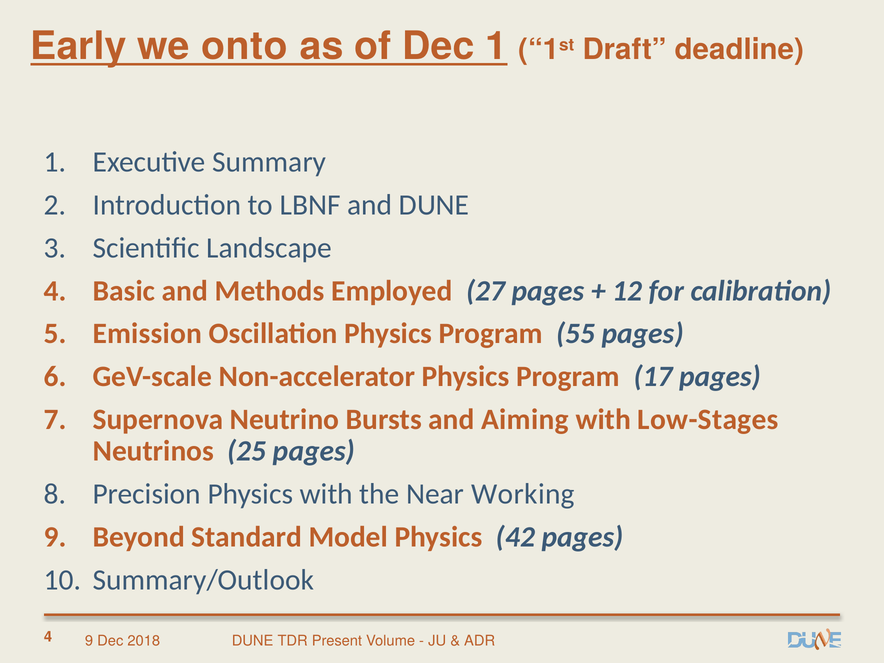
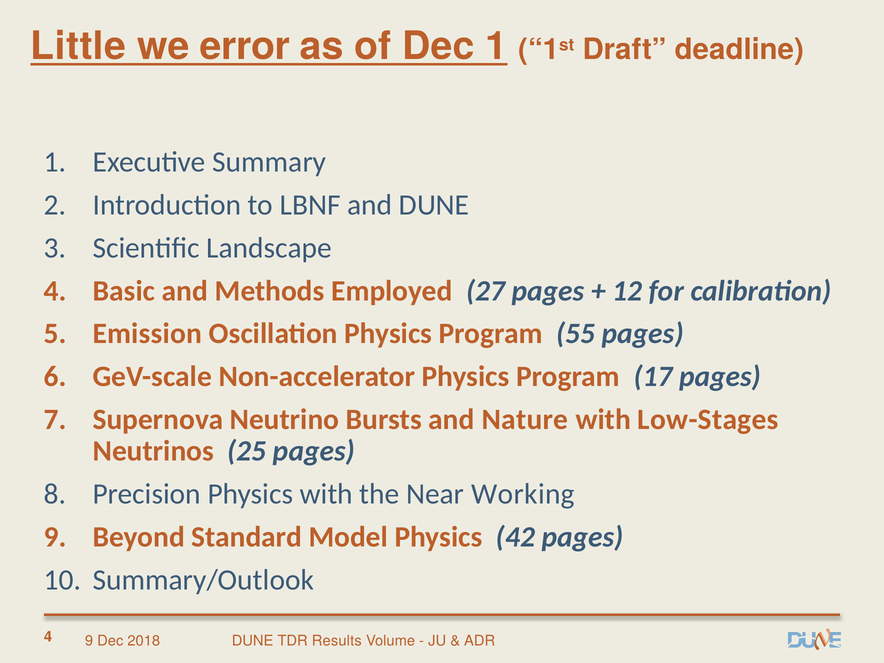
Early: Early -> Little (78, 46)
onto: onto -> error (245, 46)
Aiming: Aiming -> Nature (525, 419)
Present: Present -> Results (337, 641)
